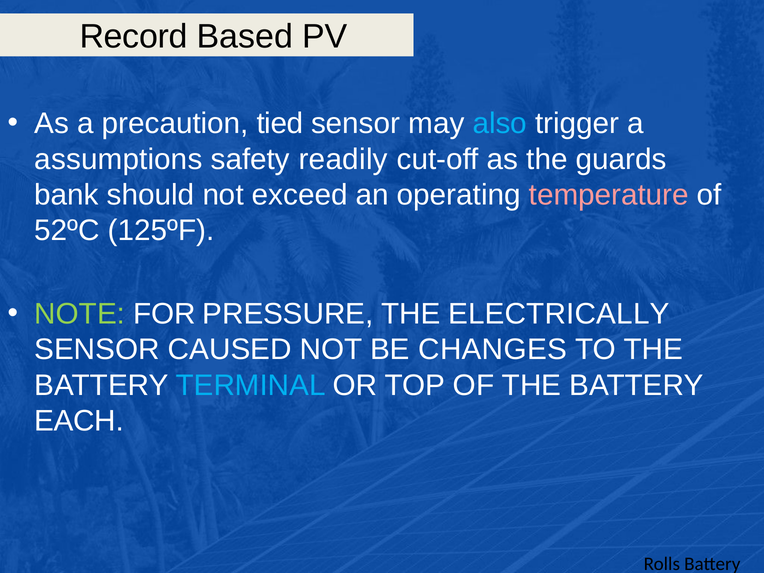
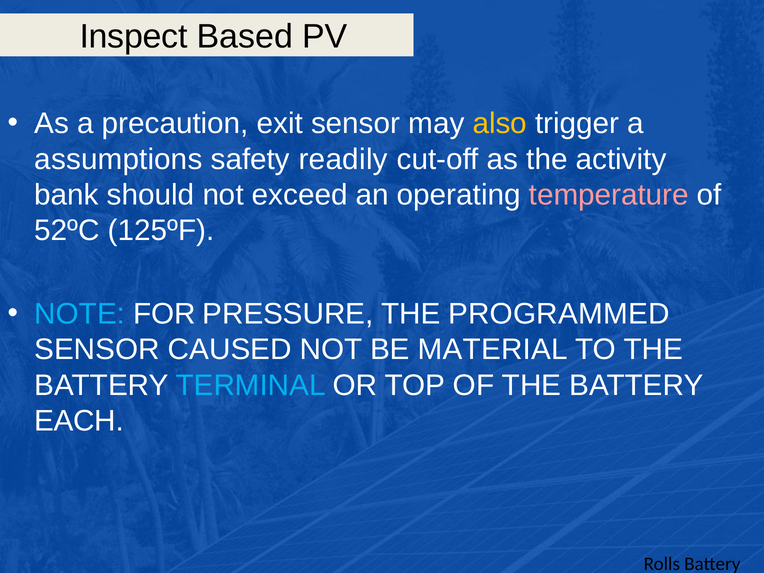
Record: Record -> Inspect (134, 36)
tied: tied -> exit (280, 124)
also colour: light blue -> yellow (500, 124)
guards: guards -> activity (621, 159)
NOTE colour: light green -> light blue (80, 314)
ELECTRICALLY: ELECTRICALLY -> PROGRAMMED (559, 314)
CHANGES: CHANGES -> MATERIAL (493, 350)
